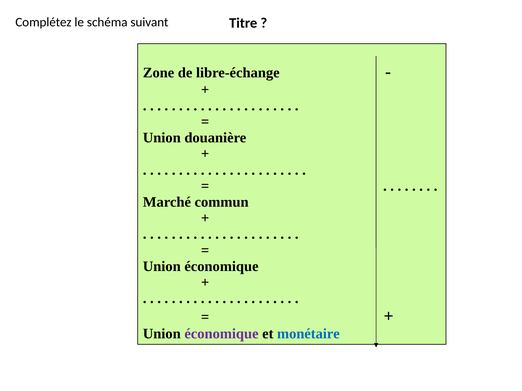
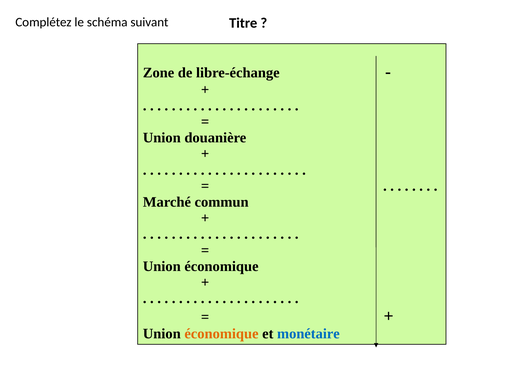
économique colour: purple -> orange (221, 334)
